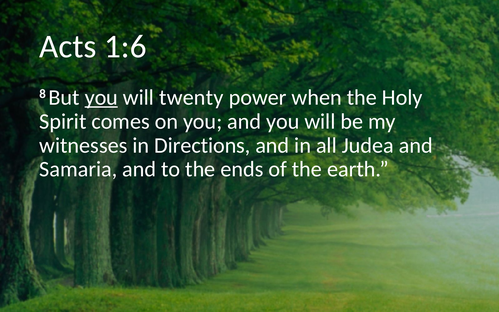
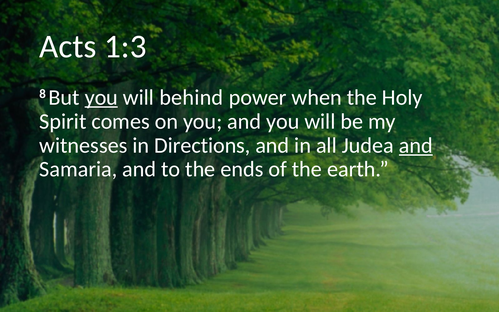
1:6: 1:6 -> 1:3 (125, 47)
twenty: twenty -> behind (191, 97)
and underline: none -> present (416, 145)
